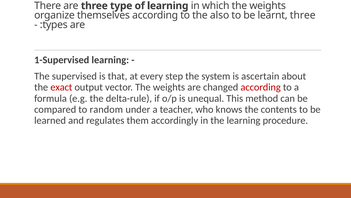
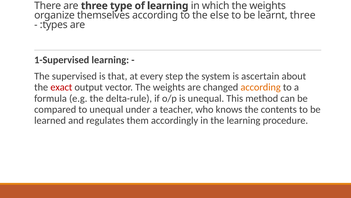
also: also -> else (220, 15)
according colour: red -> orange (261, 87)
to random: random -> unequal (106, 109)
